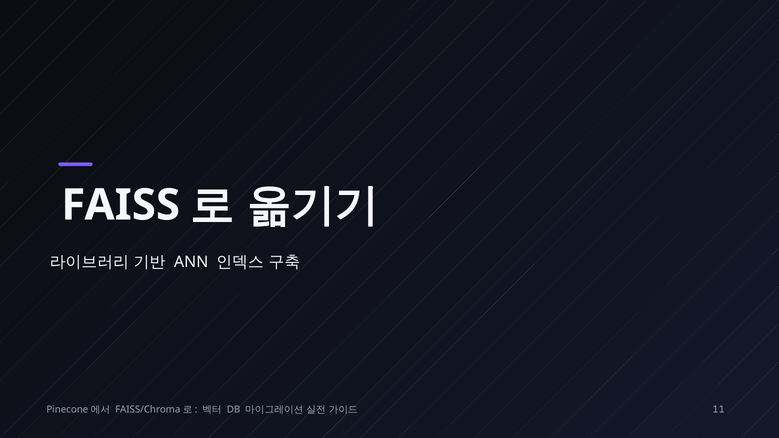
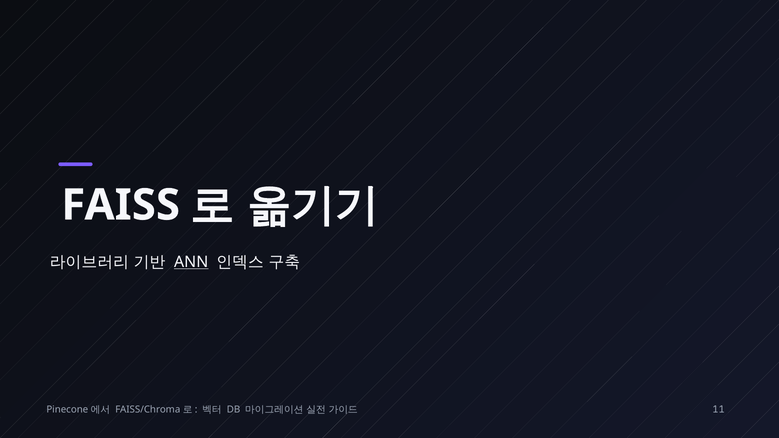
ANN underline: none -> present (191, 262)
